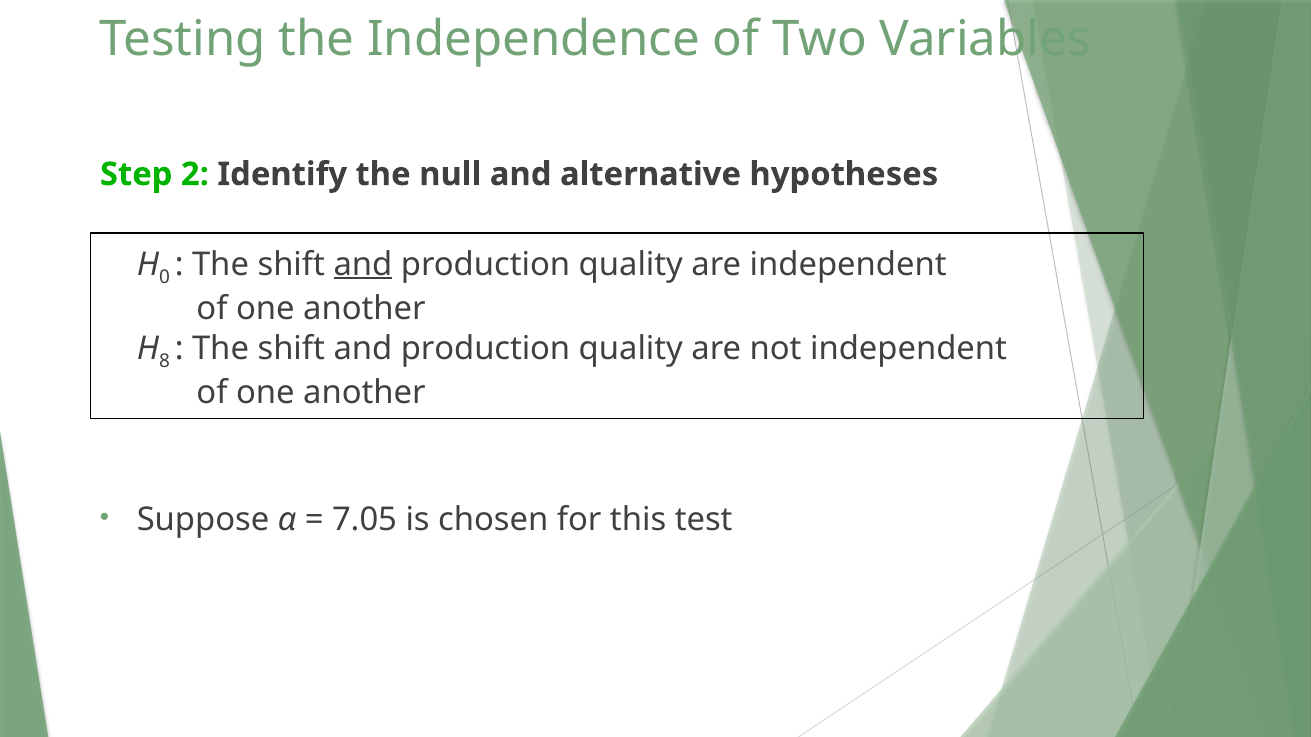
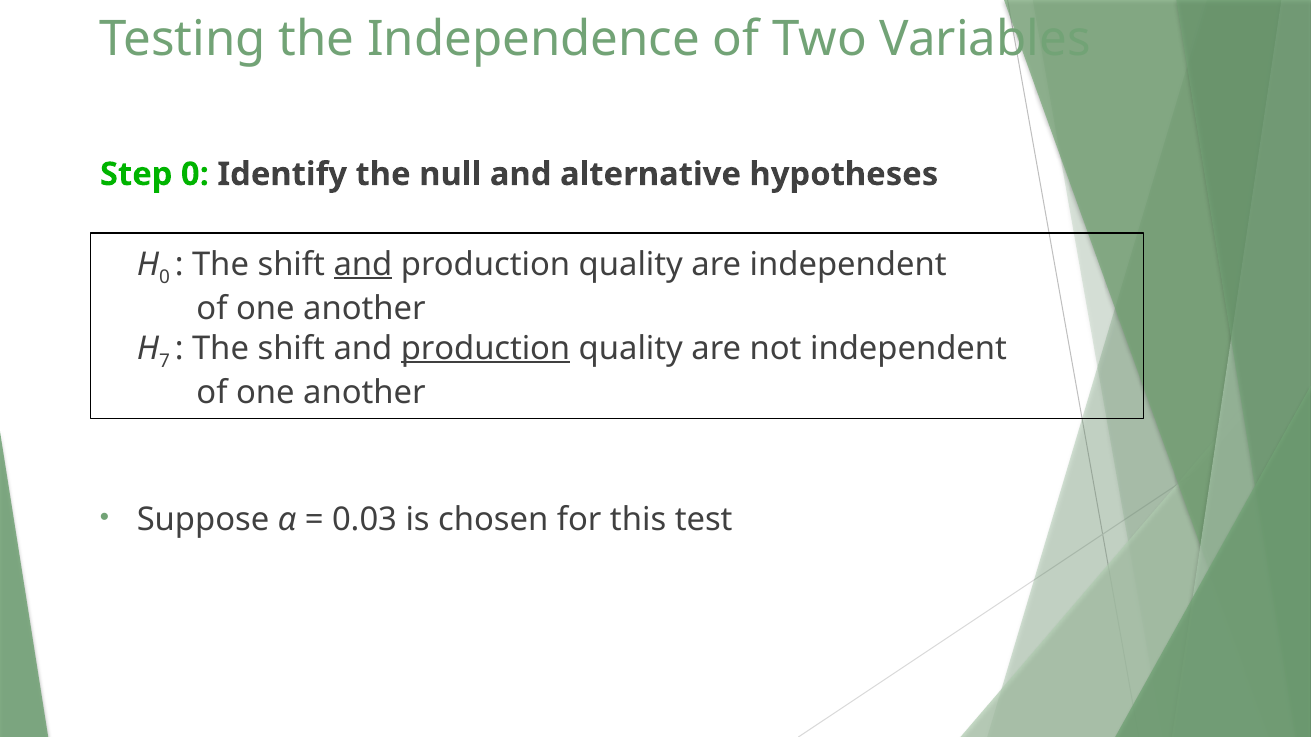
Step 2: 2 -> 0 (195, 174)
8: 8 -> 7 (165, 361)
production underline: none -> present (486, 349)
7.05: 7.05 -> 0.03 (365, 520)
